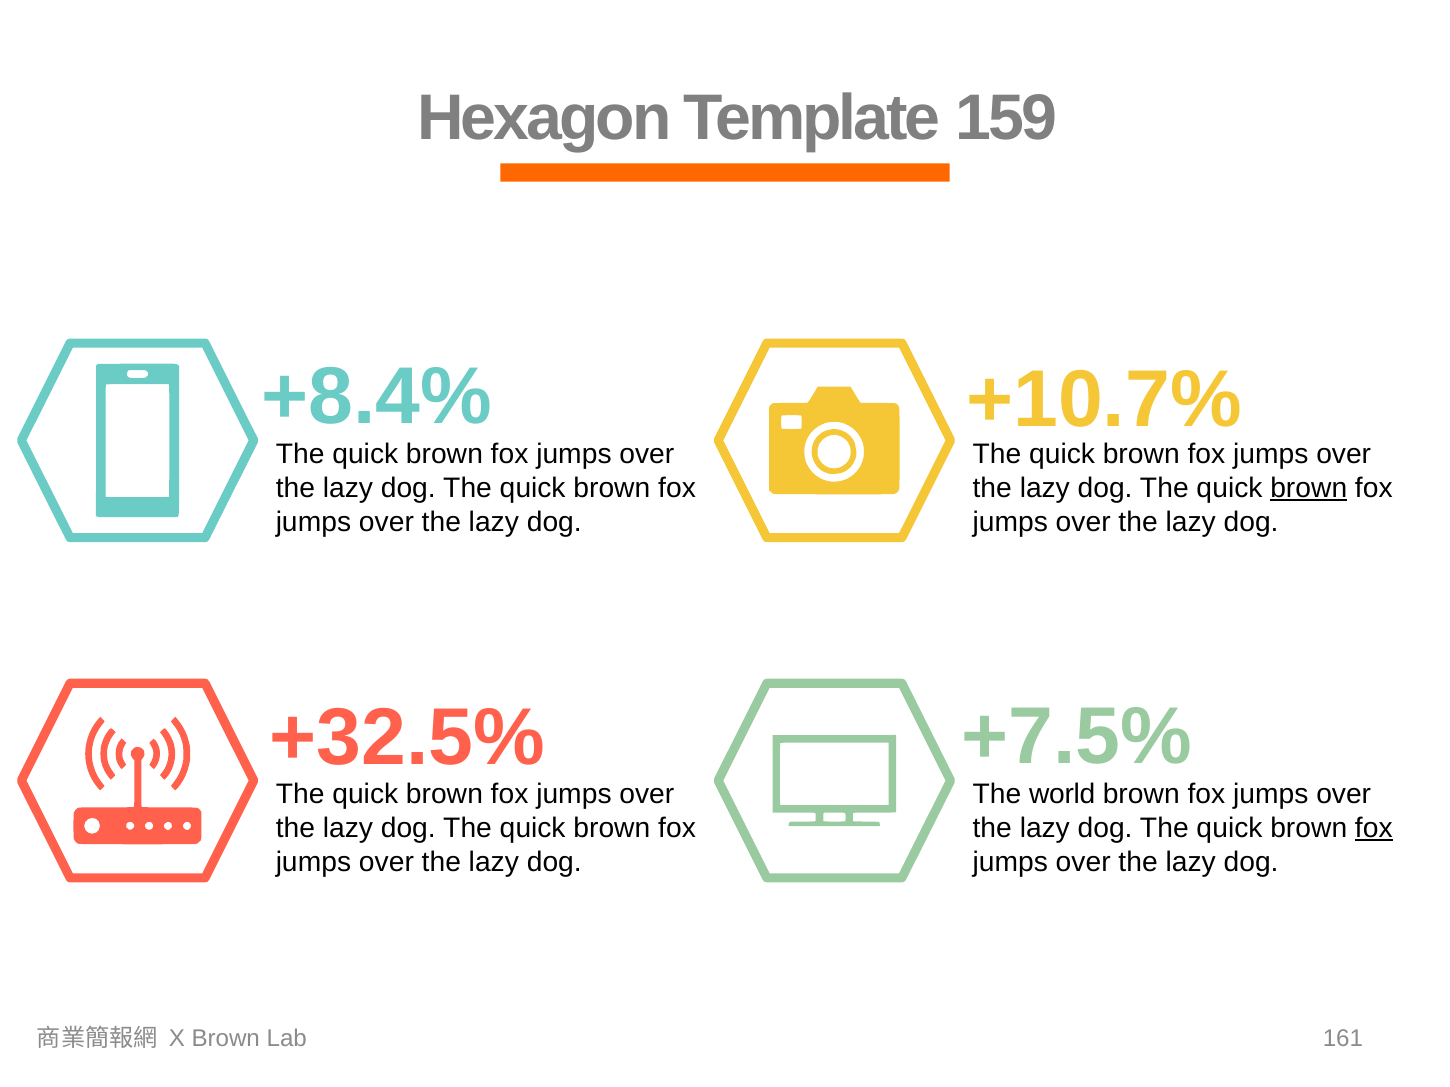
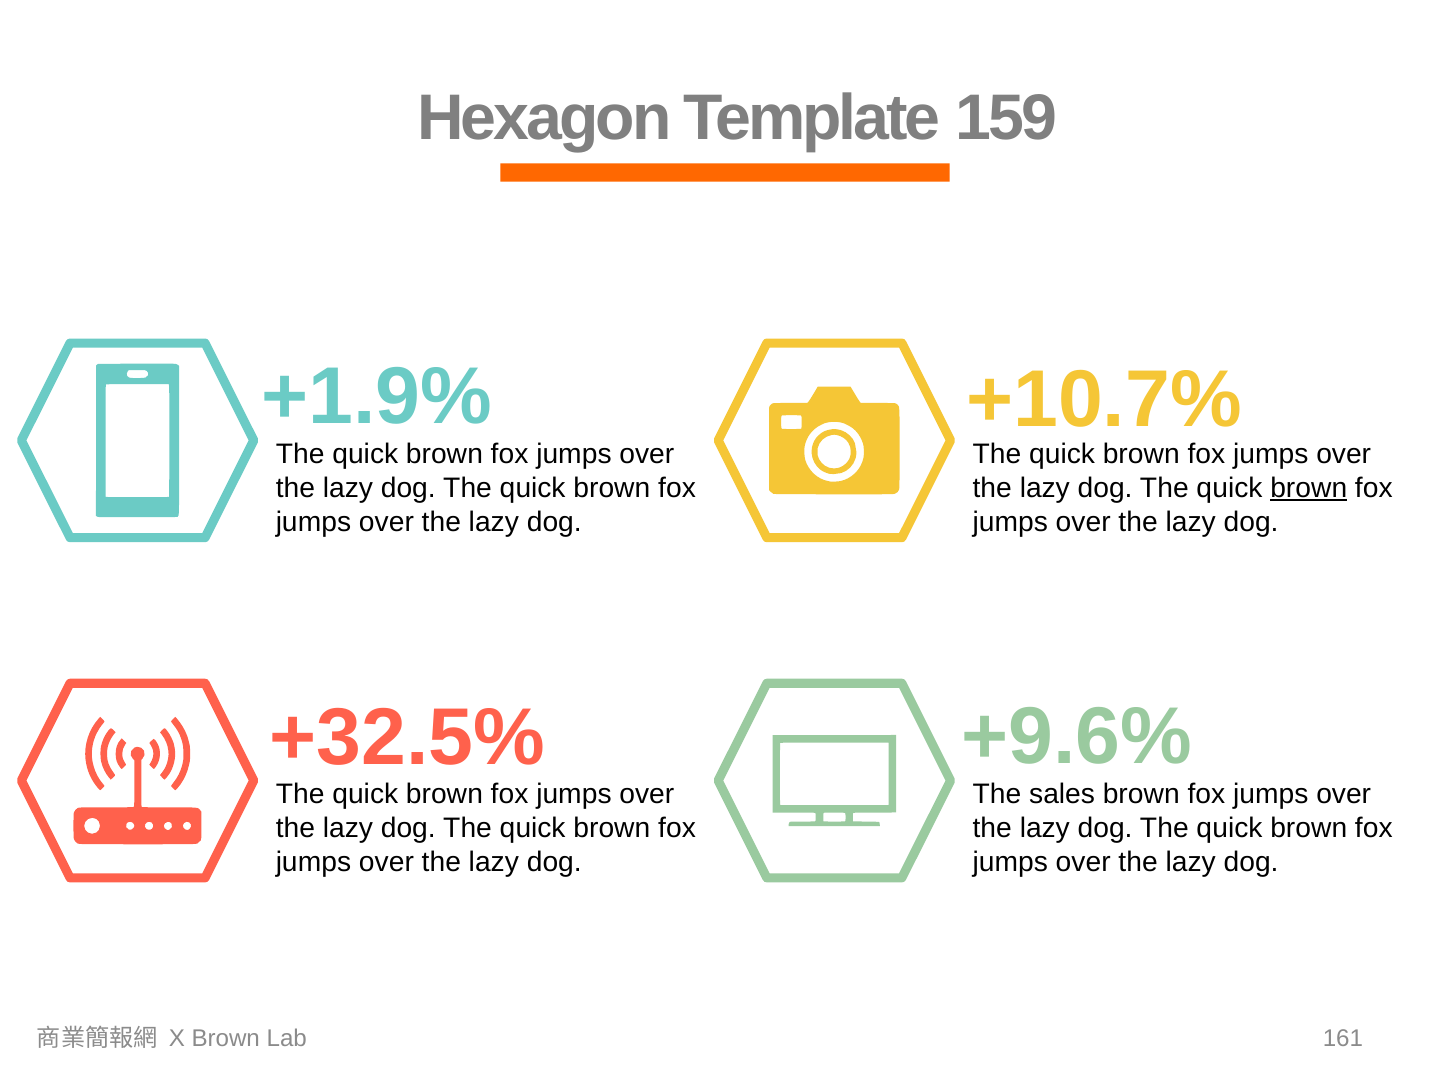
+8.4%: +8.4% -> +1.9% (377, 397)
+7.5%: +7.5% -> +9.6% (1077, 737)
world: world -> sales (1062, 795)
fox underline: present -> none (1374, 829)
